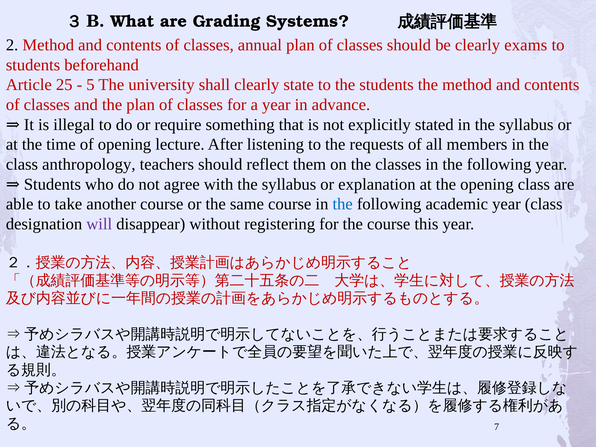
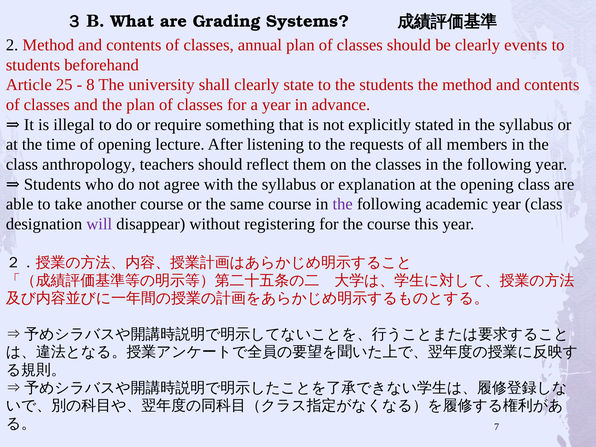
exams: exams -> events (526, 45)
5: 5 -> 8 (90, 85)
the colour: blue -> purple (343, 204)
